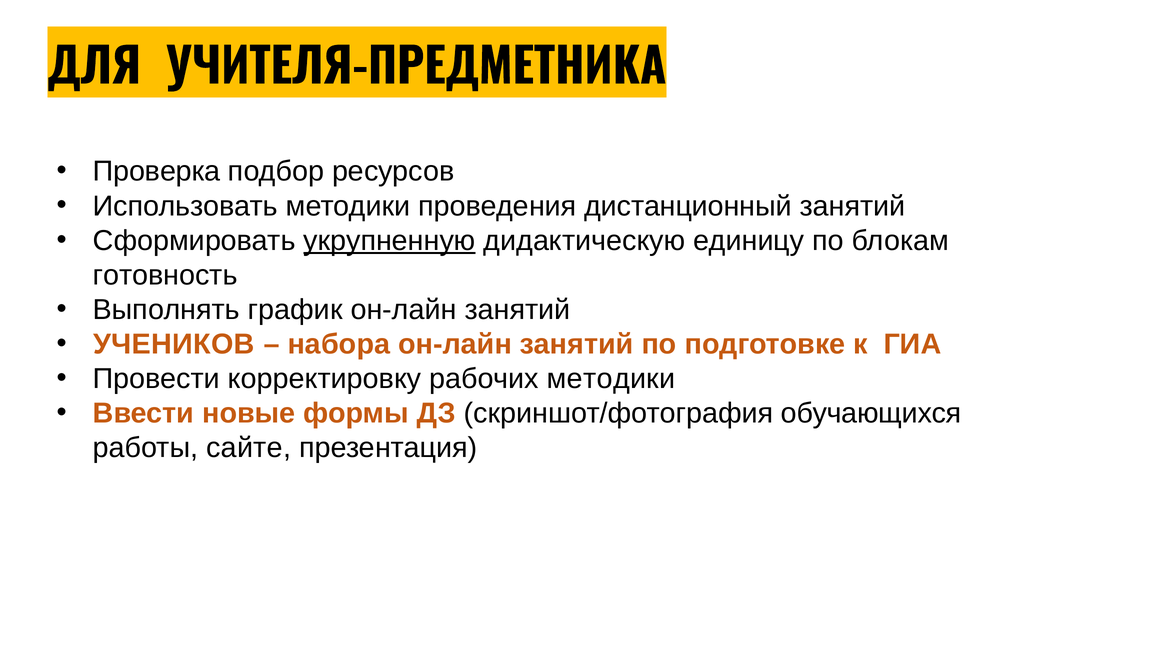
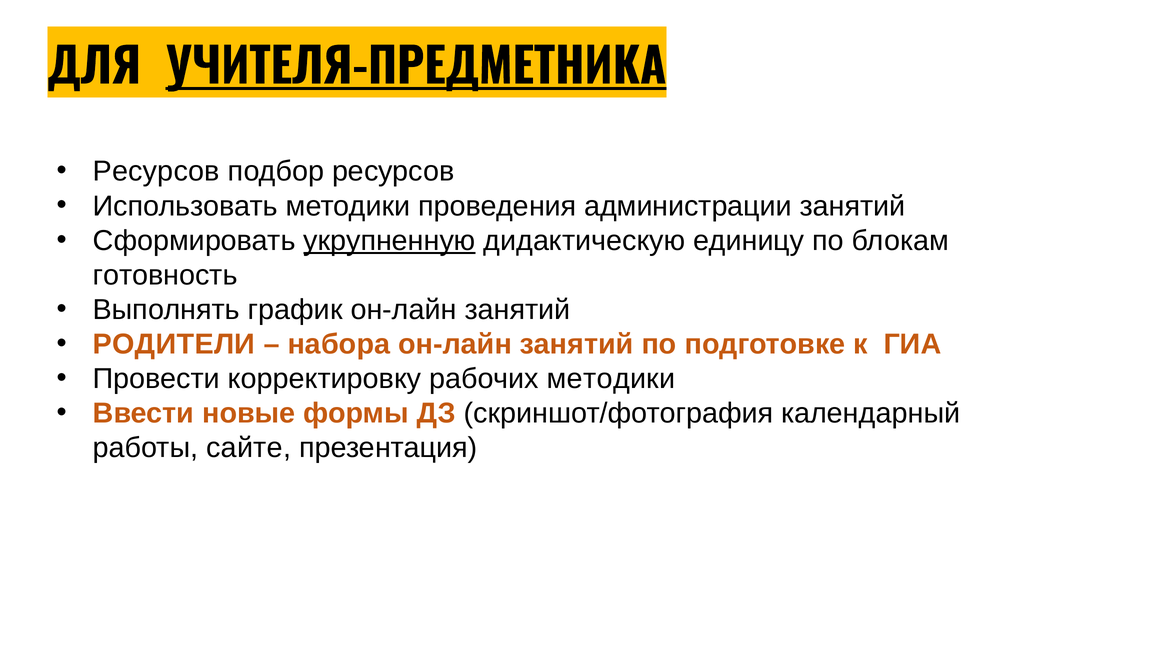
УЧИТЕЛЯ-ПРЕДМЕТНИКА underline: none -> present (416, 68)
Проверка: Проверка -> Ресурсов (156, 171)
дистанционный: дистанционный -> администрации (688, 206)
УЧЕНИКОВ: УЧЕНИКОВ -> РОДИТЕЛИ (174, 344)
обучающихся: обучающихся -> календарный (871, 413)
